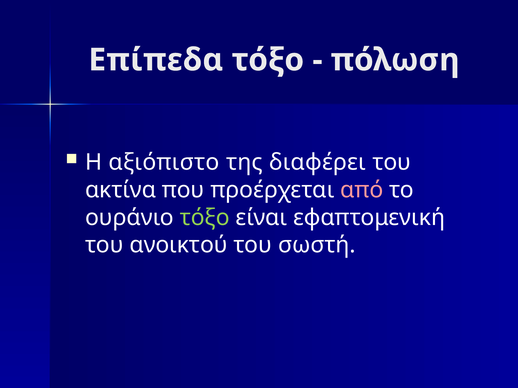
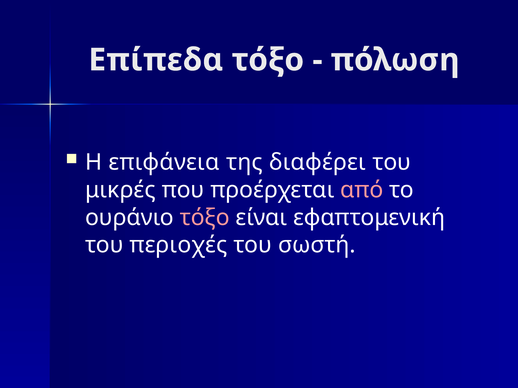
αξιόπιστο: αξιόπιστο -> επιφάνεια (164, 162)
ακτίνα: ακτίνα -> μικρές (120, 190)
τόξο colour: light green -> pink (205, 218)
ανοικτού: ανοικτού -> περιοχές (178, 245)
